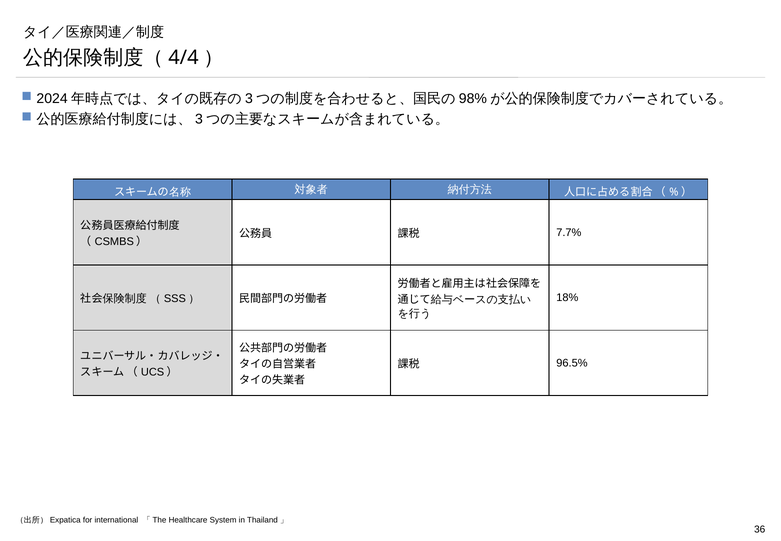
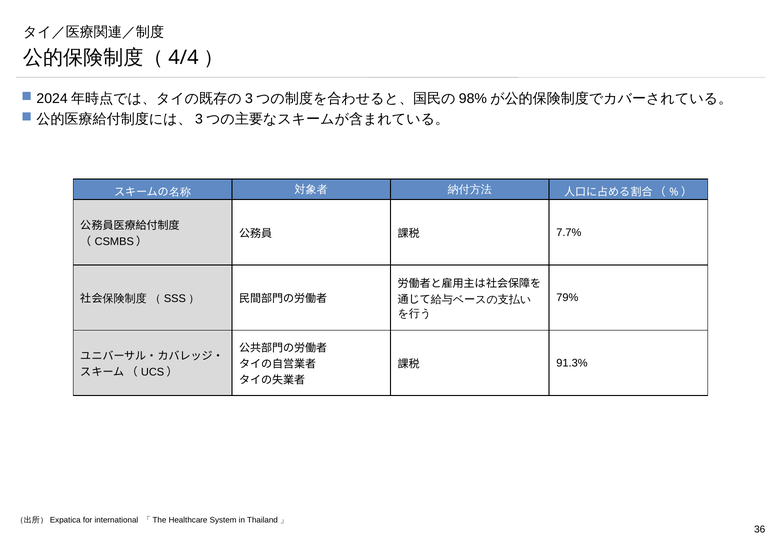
18%: 18% -> 79% (567, 298)
96.5%: 96.5% -> 91.3% (572, 363)
